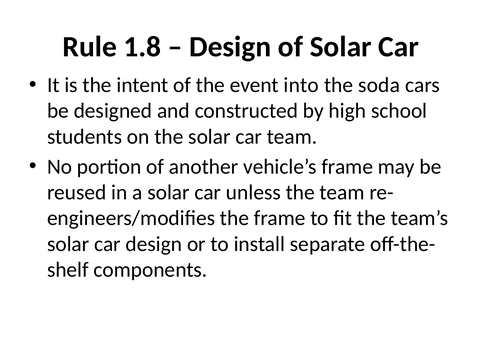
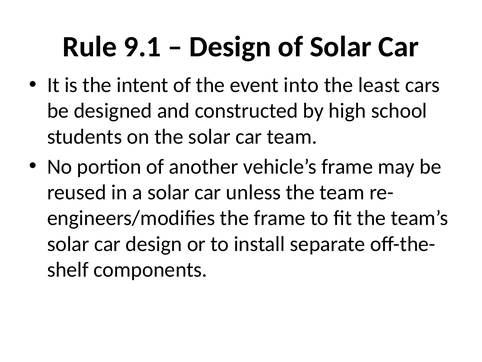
1.8: 1.8 -> 9.1 (142, 47)
soda: soda -> least (379, 85)
